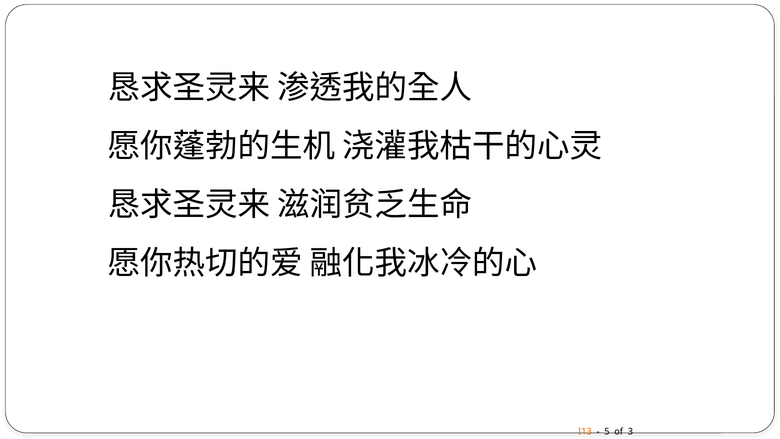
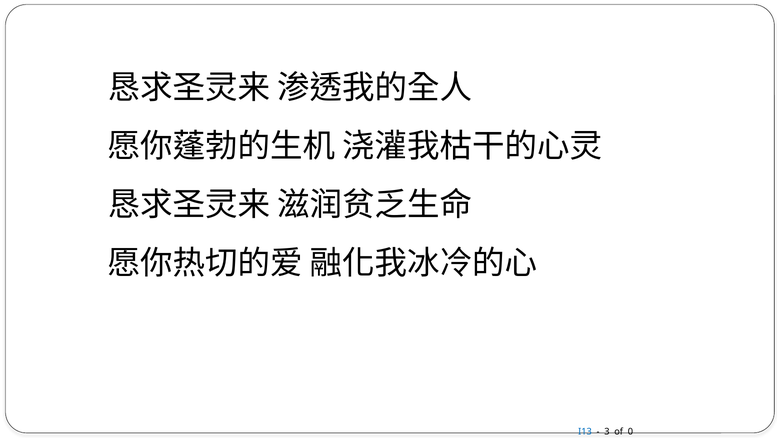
I13 colour: orange -> blue (585, 431)
5: 5 -> 3 (607, 431)
3: 3 -> 0 (630, 431)
